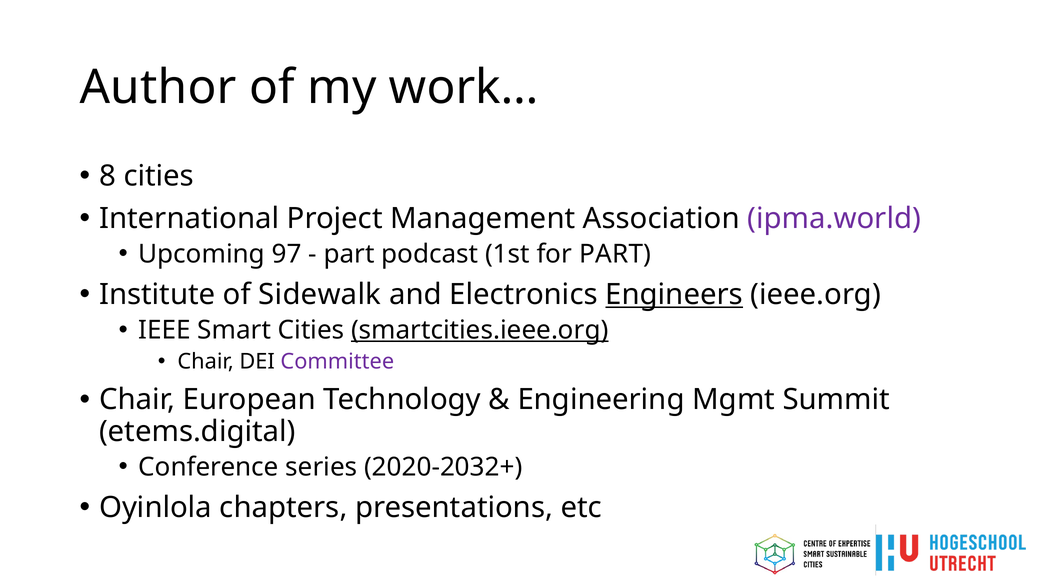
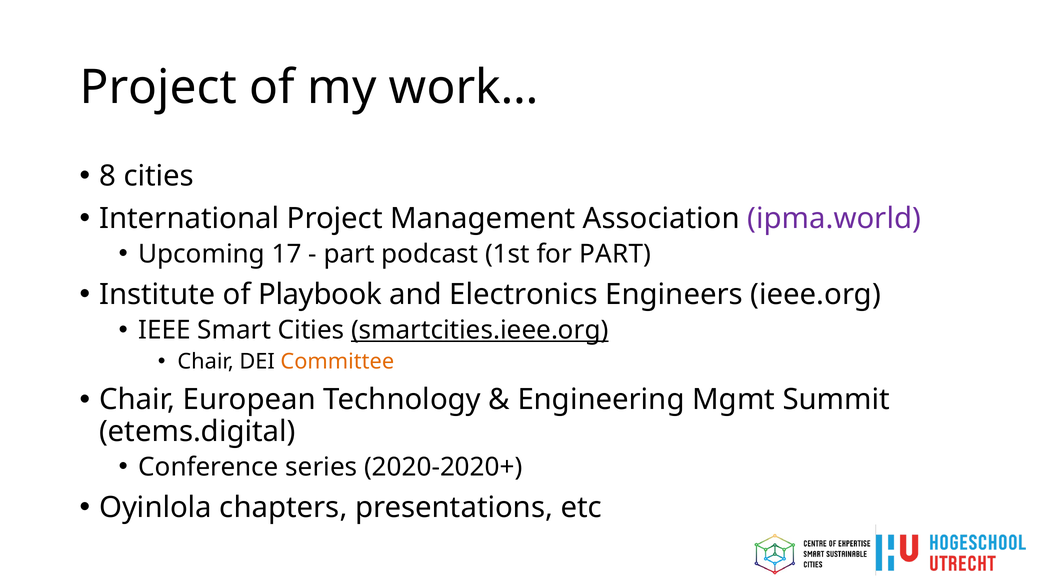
Author: Author -> Project (158, 88)
97: 97 -> 17 (287, 254)
Sidewalk: Sidewalk -> Playbook (320, 295)
Engineers underline: present -> none (674, 295)
Committee colour: purple -> orange (337, 362)
2020-2032+: 2020-2032+ -> 2020-2020+ (443, 467)
